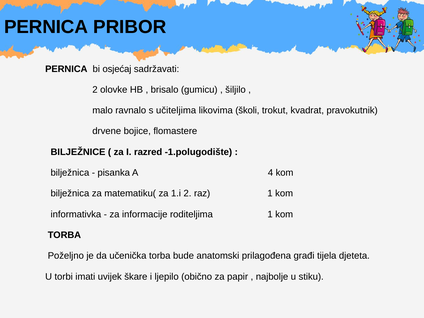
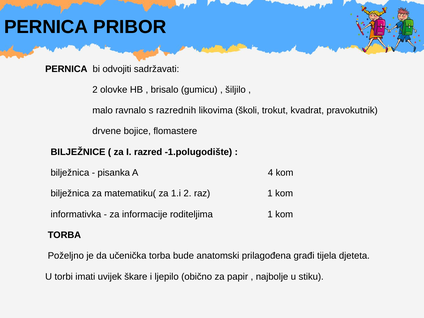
osjećaj: osjećaj -> odvojiti (117, 69)
učiteljima: učiteljima -> razrednih (176, 110)
